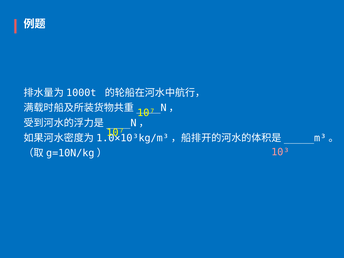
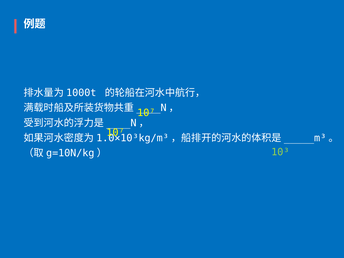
10³ colour: pink -> light green (280, 152)
